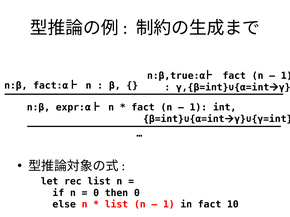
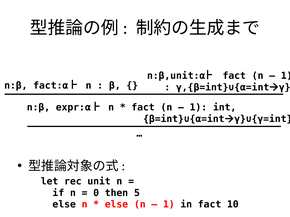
n:β,true:α: n:β,true:α -> n:β,unit:α (176, 76)
rec list: list -> unit (99, 182)
then 0: 0 -> 5 (137, 193)
list: list -> else (117, 205)
